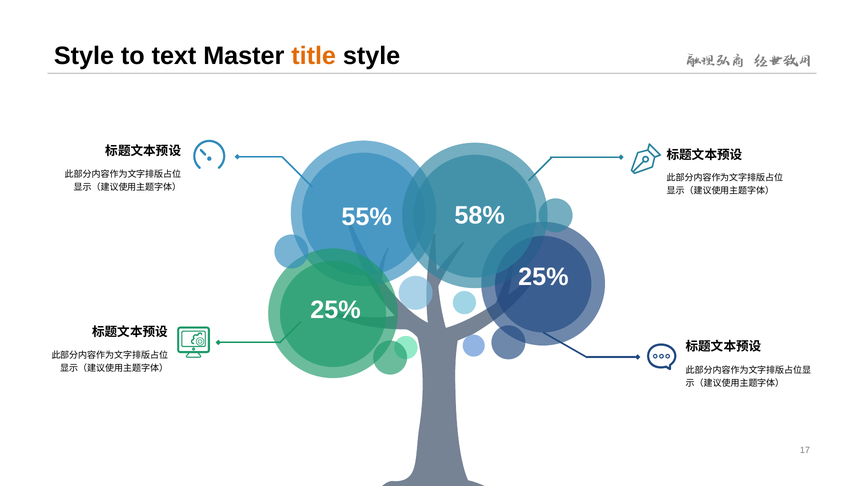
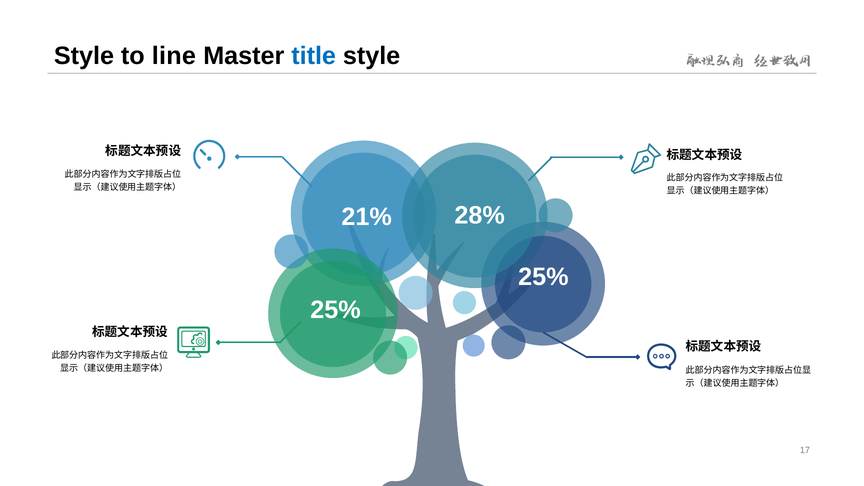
text: text -> line (174, 56)
title colour: orange -> blue (314, 56)
58%: 58% -> 28% (480, 216)
55%: 55% -> 21% (367, 217)
